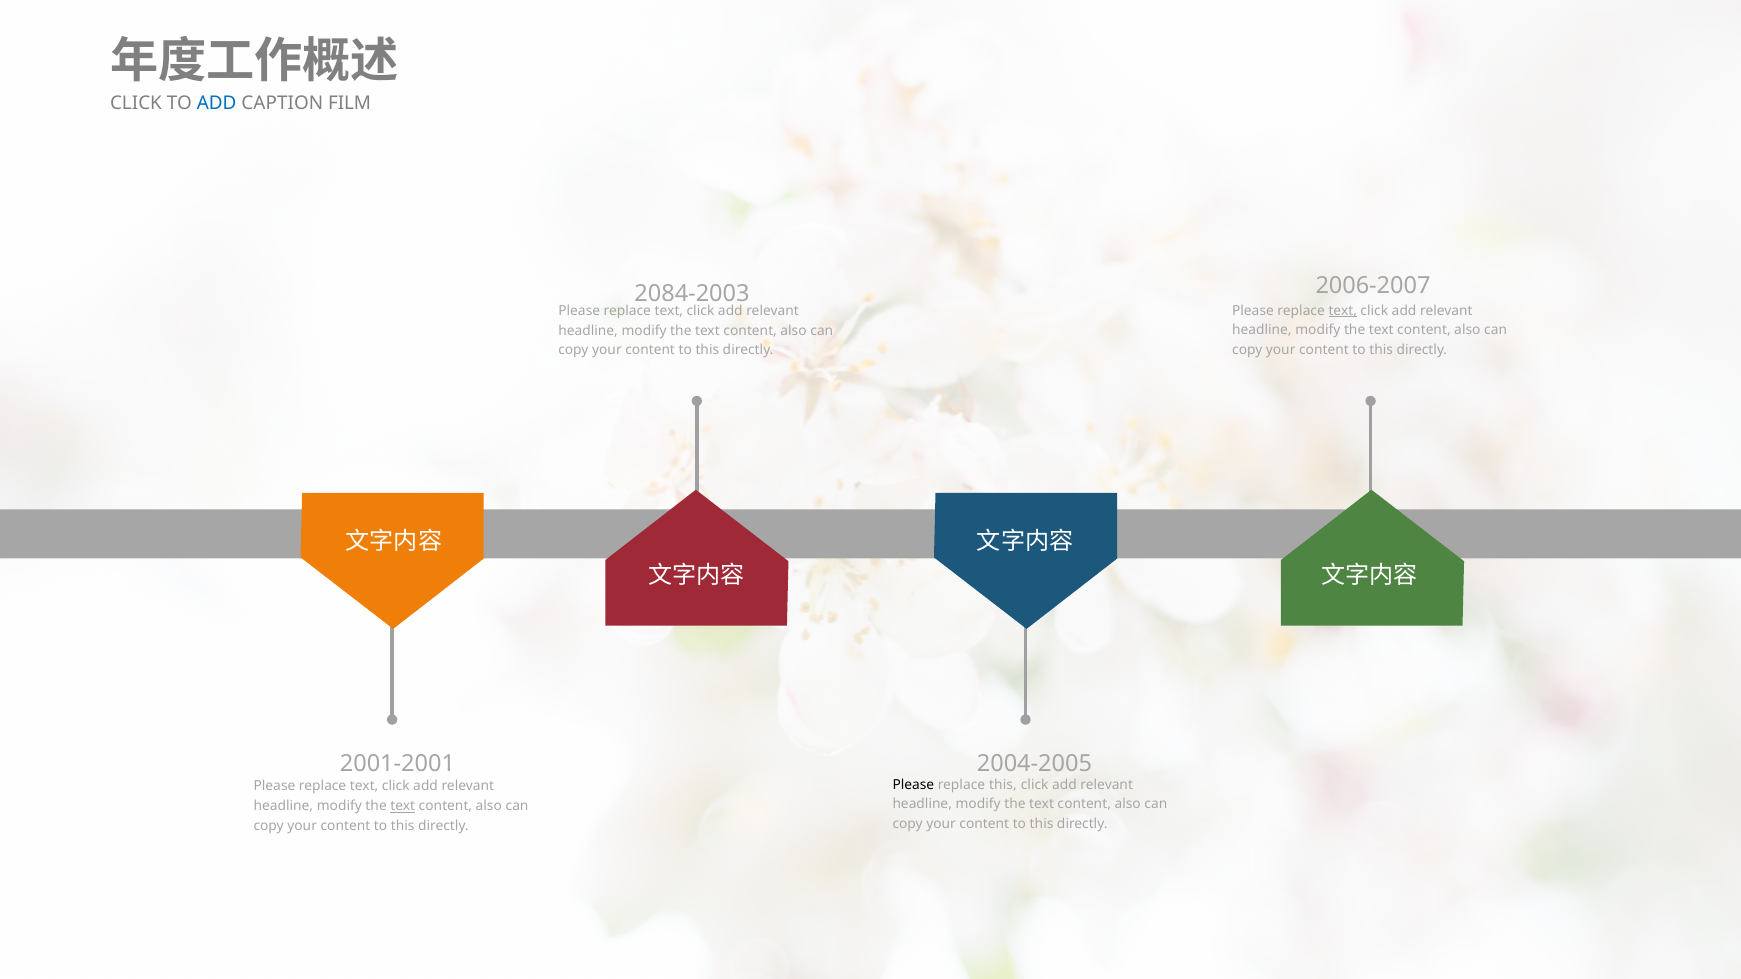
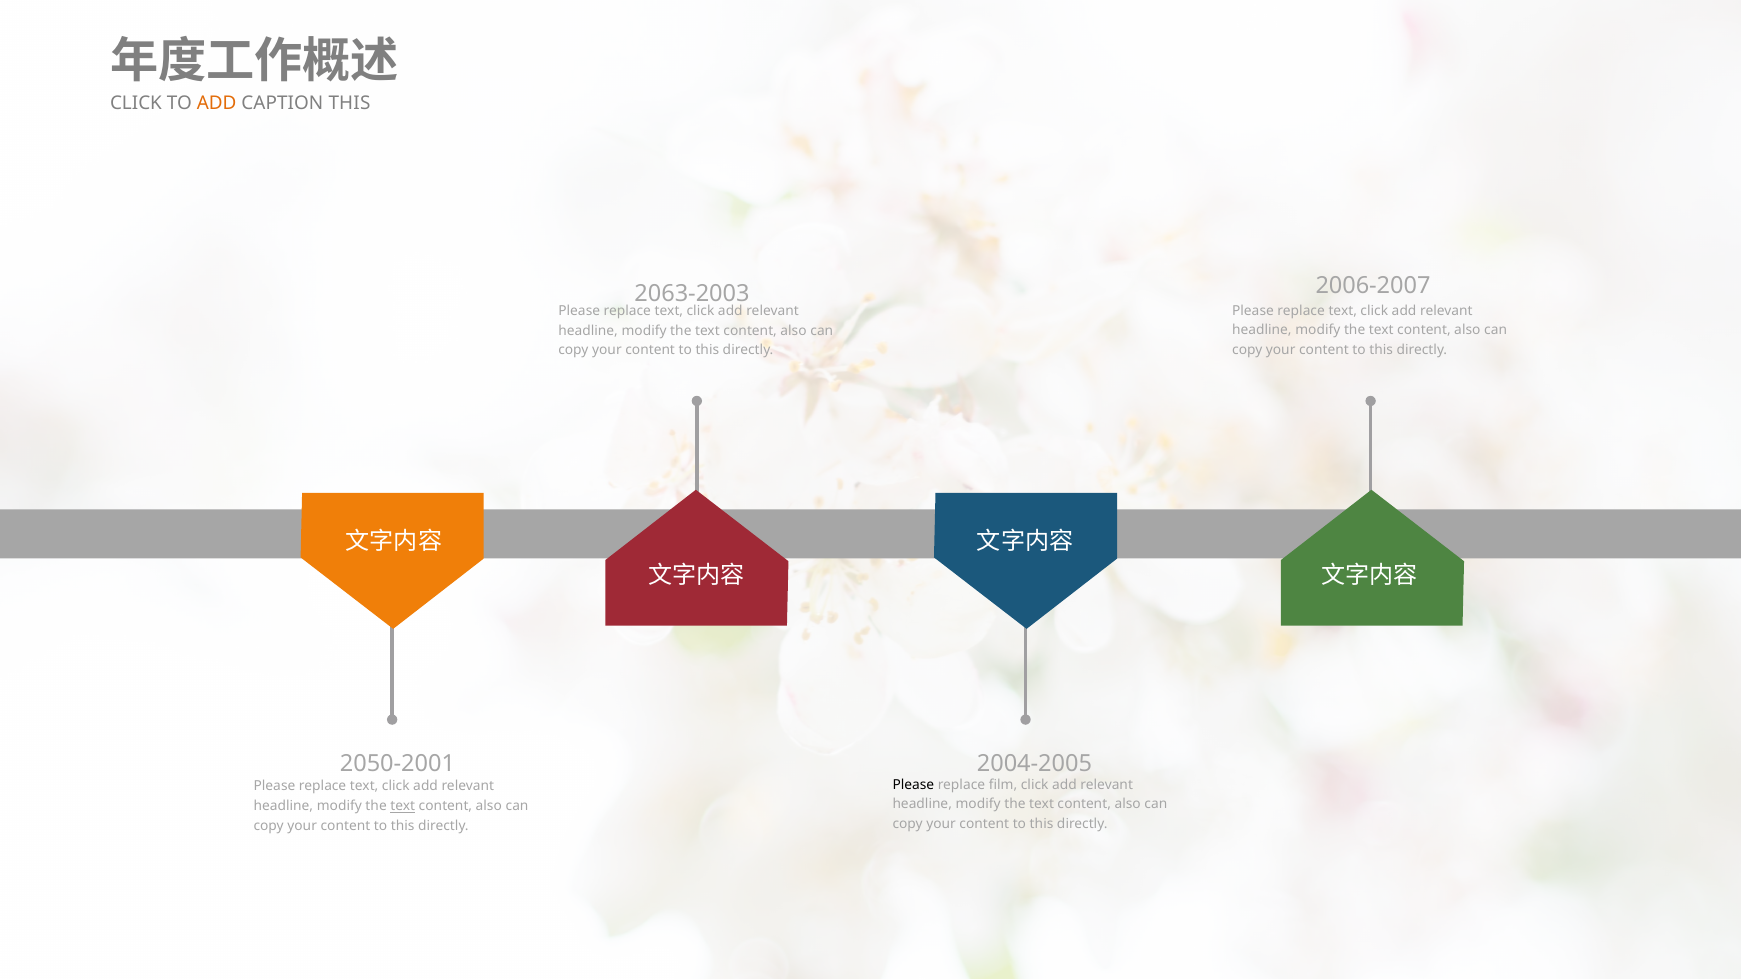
ADD colour: blue -> orange (217, 104)
CAPTION FILM: FILM -> THIS (349, 104)
2084-2003: 2084-2003 -> 2063-2003 (692, 294)
text underline: present -> none (1343, 311)
2001-2001: 2001-2001 -> 2050-2001 (397, 764)
replace this: this -> film (1003, 785)
